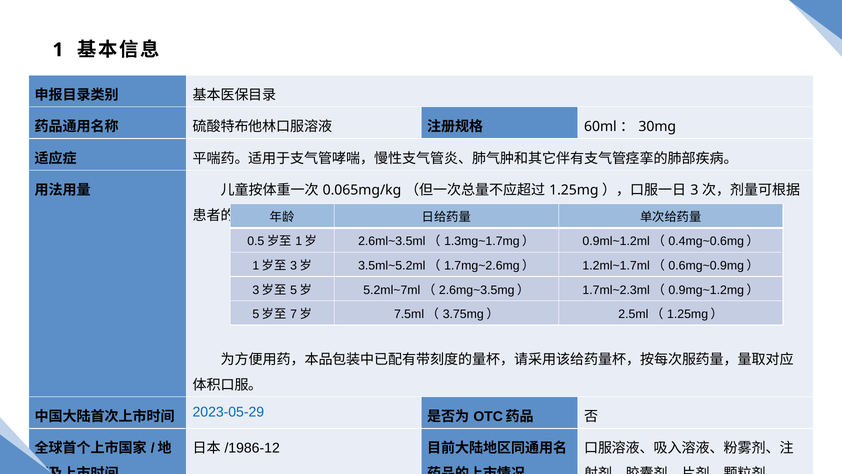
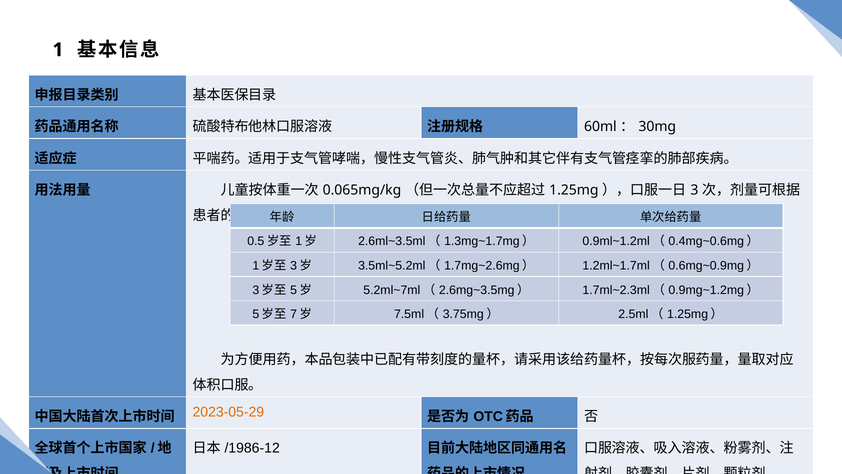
2023-05-29 colour: blue -> orange (228, 412)
